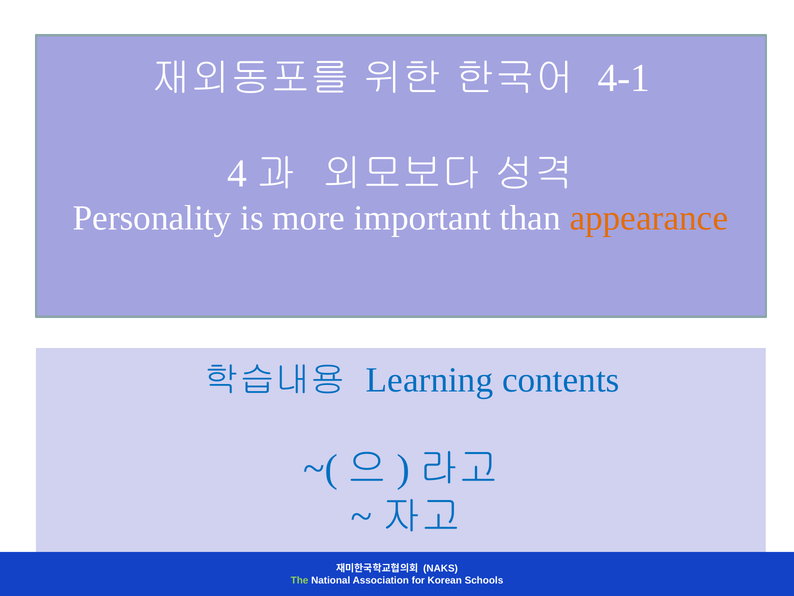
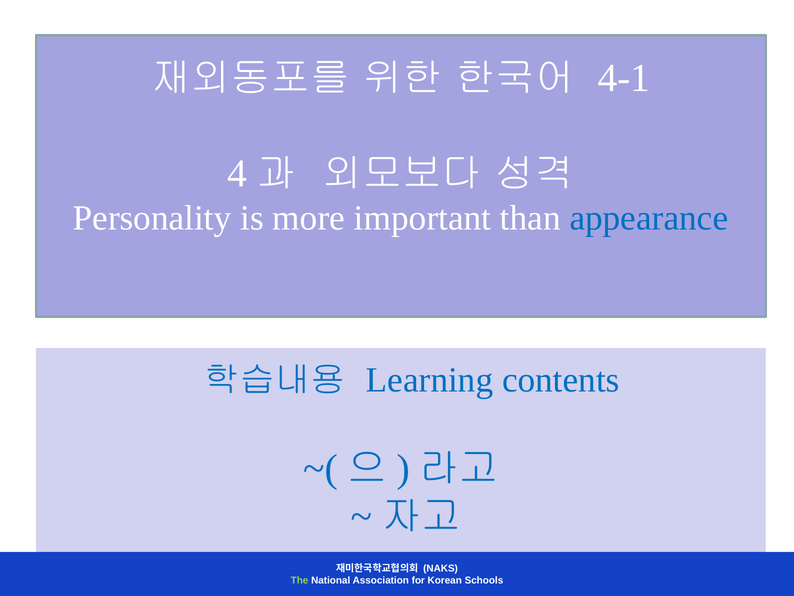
appearance colour: orange -> blue (649, 218)
